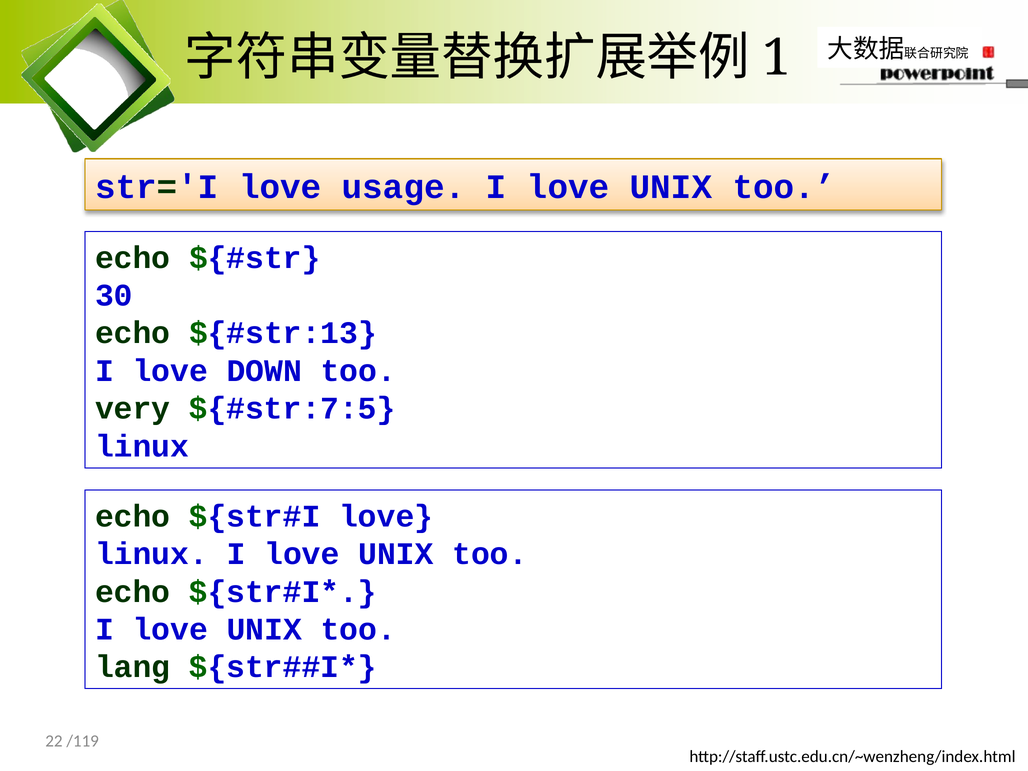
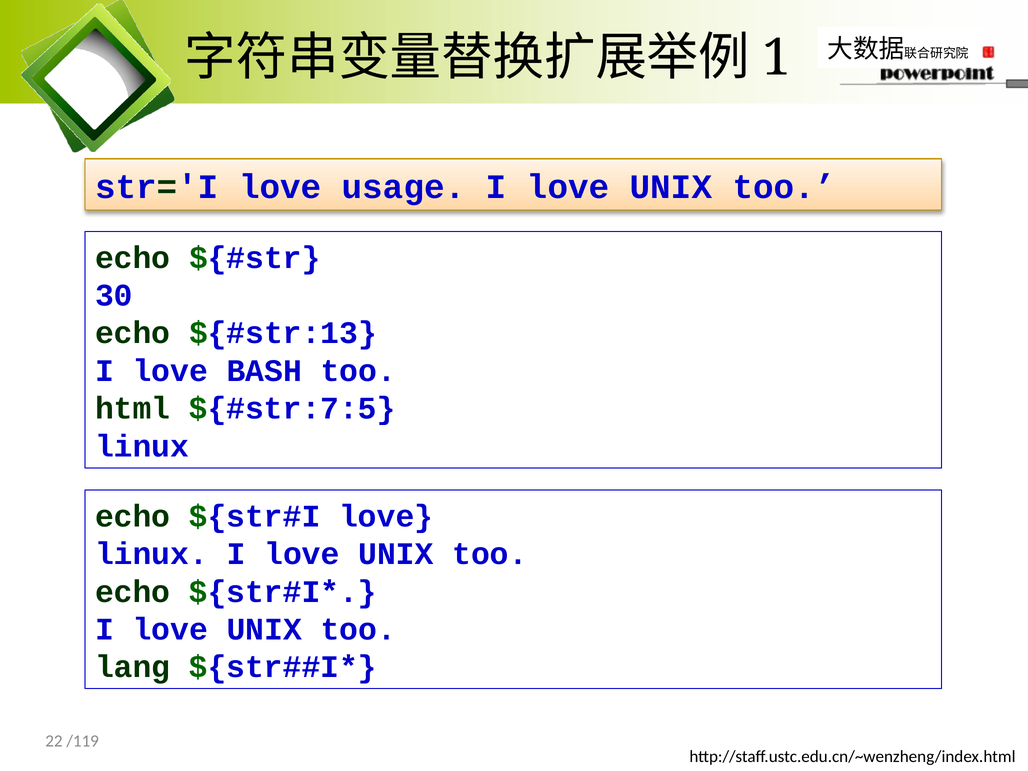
DOWN: DOWN -> BASH (264, 371)
very: very -> html (133, 408)
